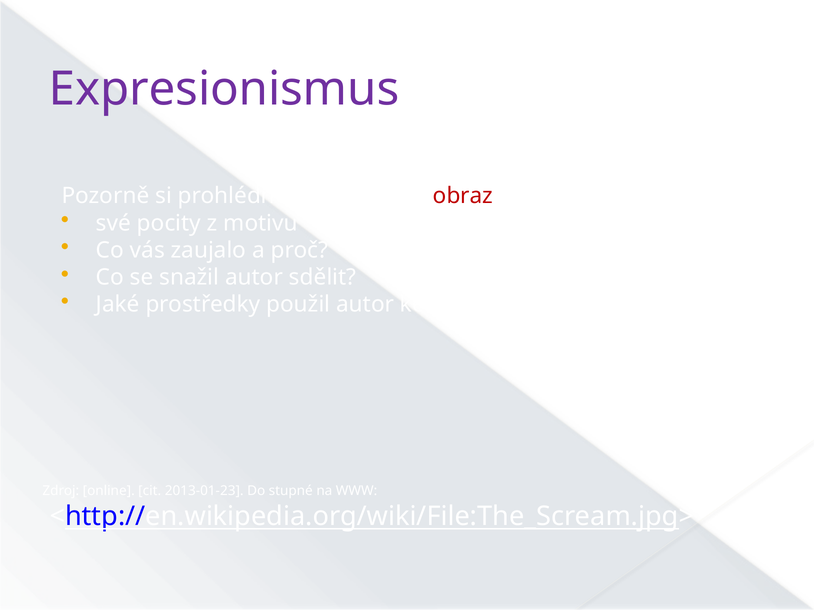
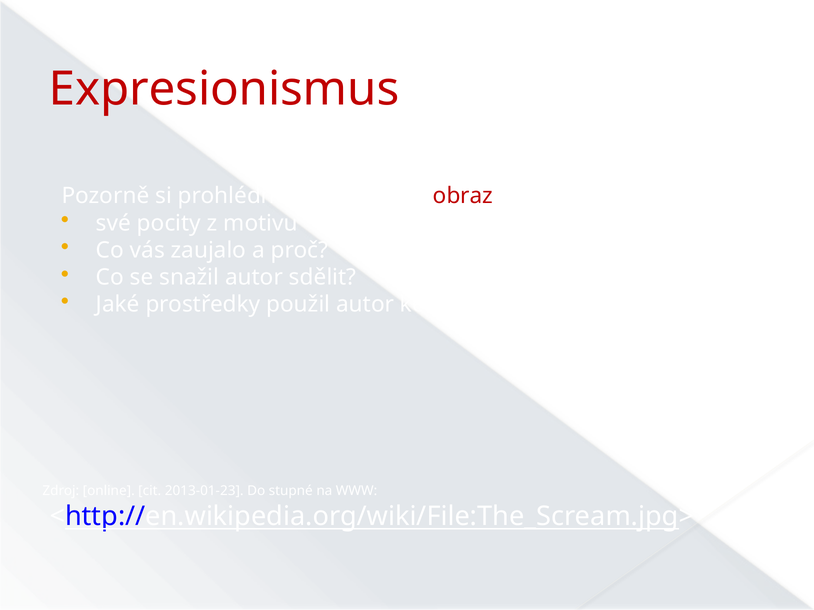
Expresionismus colour: purple -> red (224, 89)
